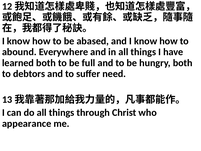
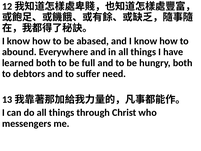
appearance: appearance -> messengers (27, 123)
